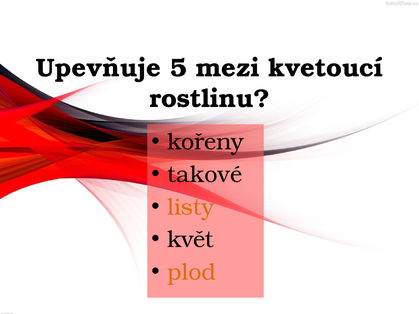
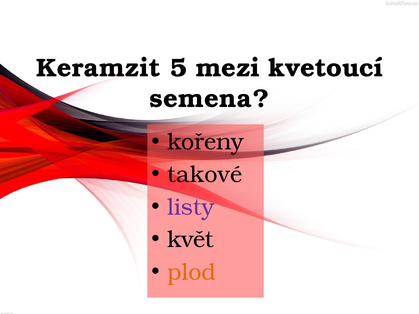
Upevňuje: Upevňuje -> Keramzit (98, 68)
rostlinu: rostlinu -> semena (209, 99)
listy colour: orange -> purple (191, 207)
